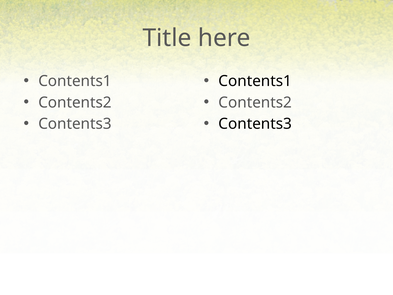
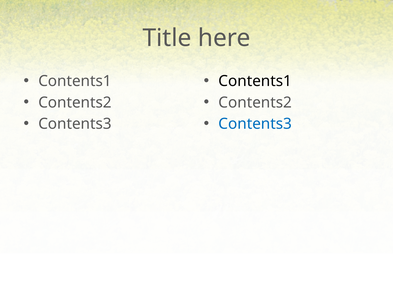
Contents3 colour: black -> blue (255, 124)
